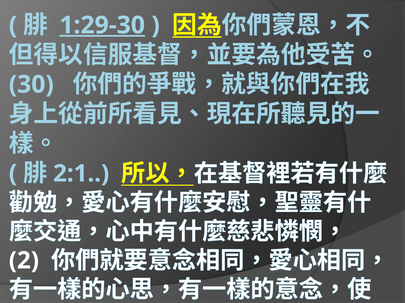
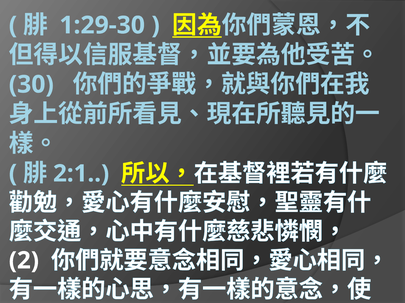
1:29-30 underline: present -> none (102, 25)
